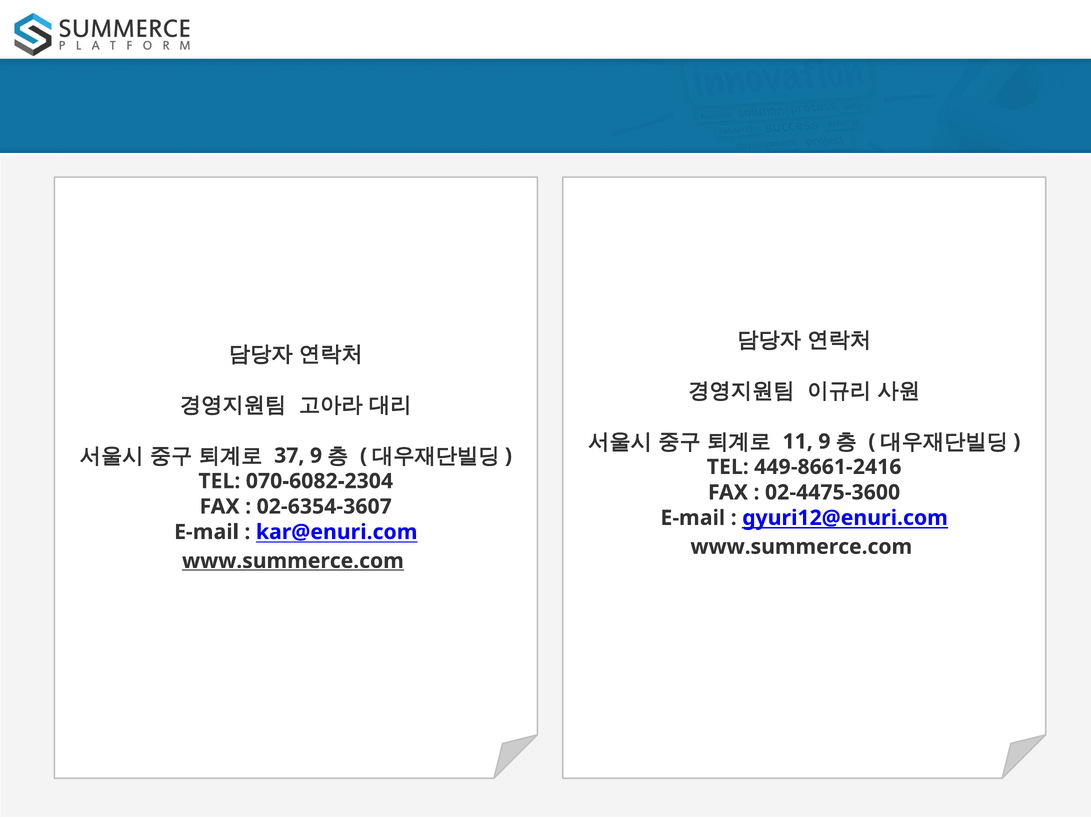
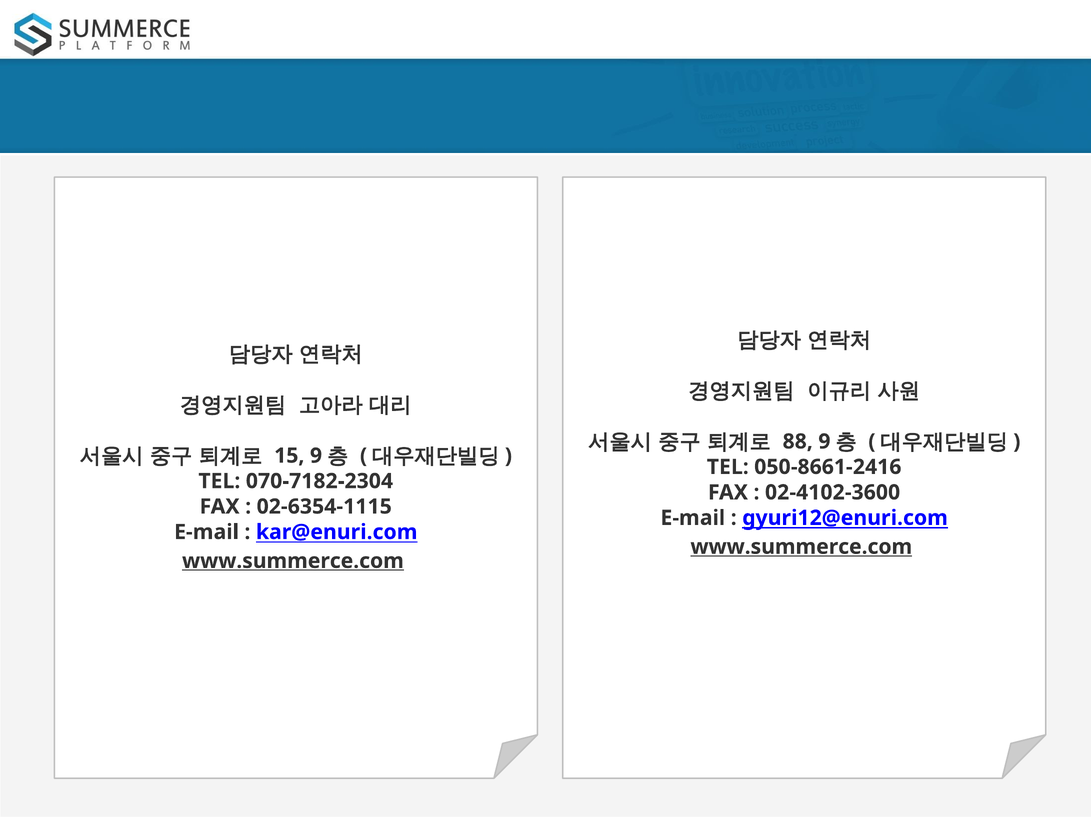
11: 11 -> 88 (798, 442)
37: 37 -> 15 (289, 456)
449-8661-2416: 449-8661-2416 -> 050-8661-2416 (828, 467)
070-6082-2304: 070-6082-2304 -> 070-7182-2304 (319, 481)
02-4475-3600: 02-4475-3600 -> 02-4102-3600 (833, 493)
02-6354-3607: 02-6354-3607 -> 02-6354-1115 (324, 507)
www.summerce.com underline: none -> present (801, 547)
